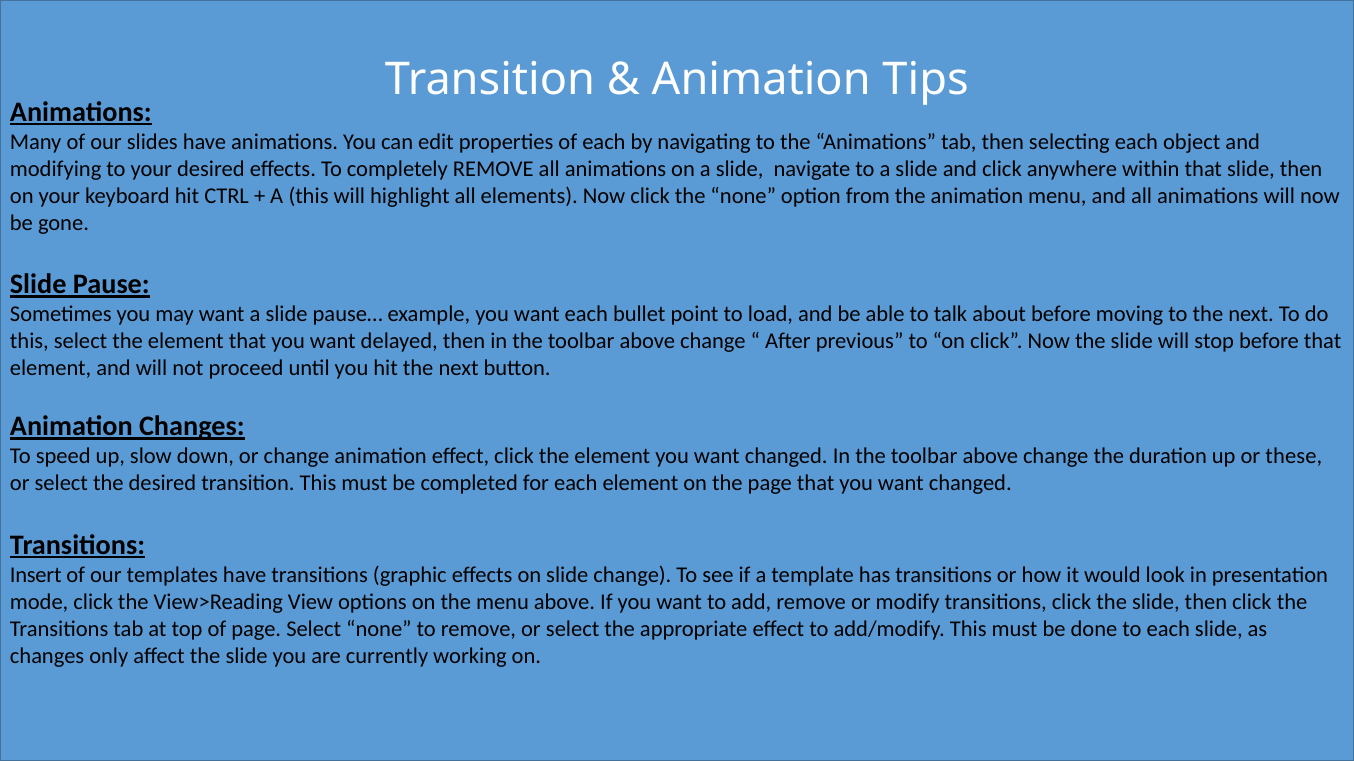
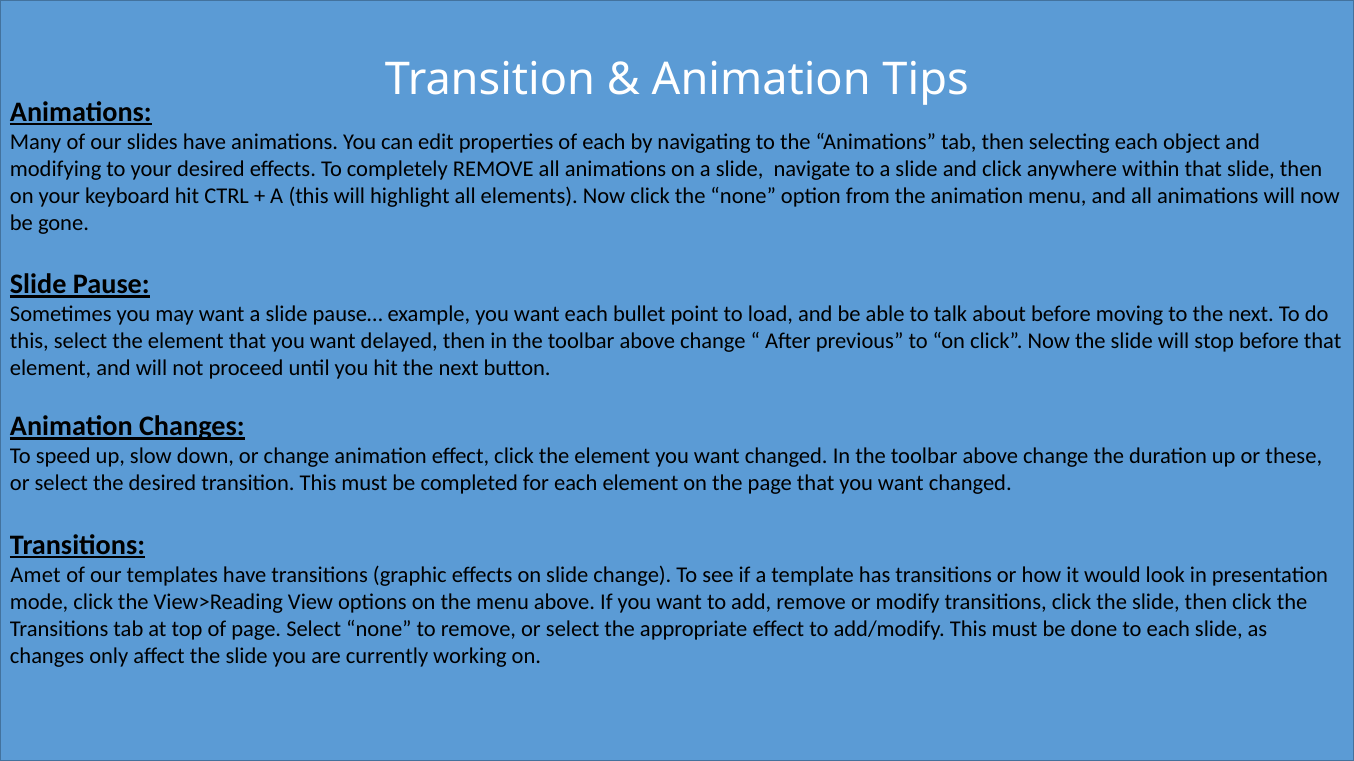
Insert: Insert -> Amet (36, 575)
